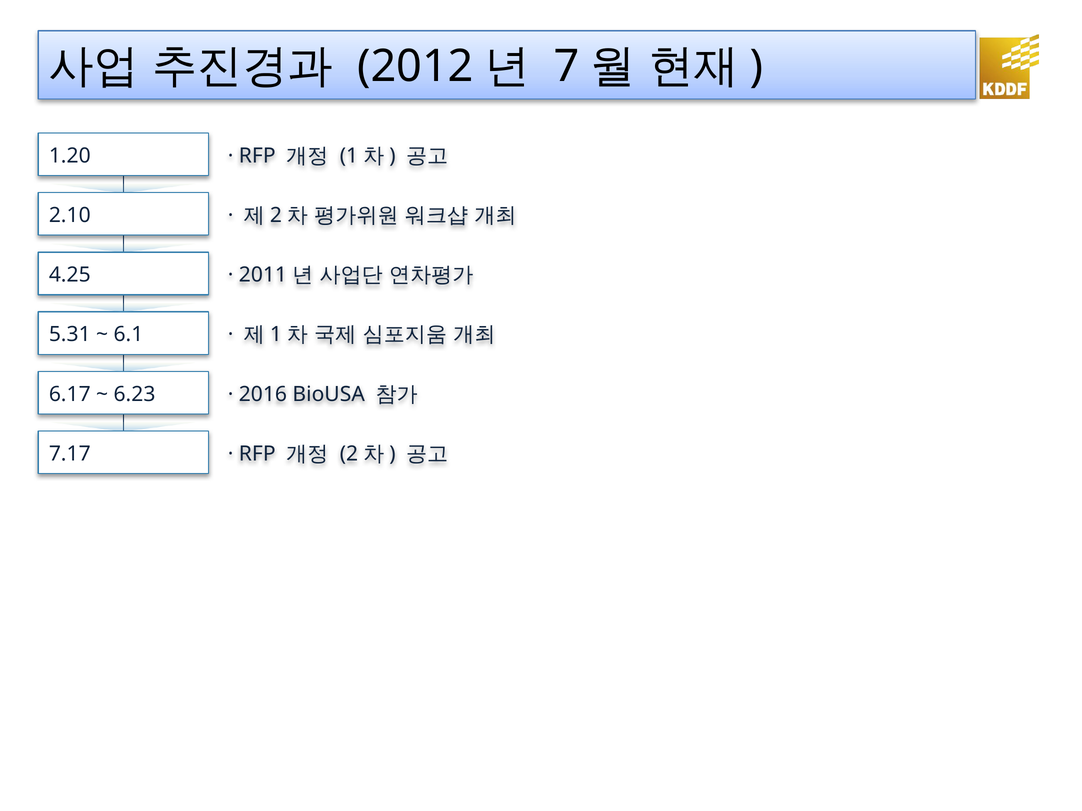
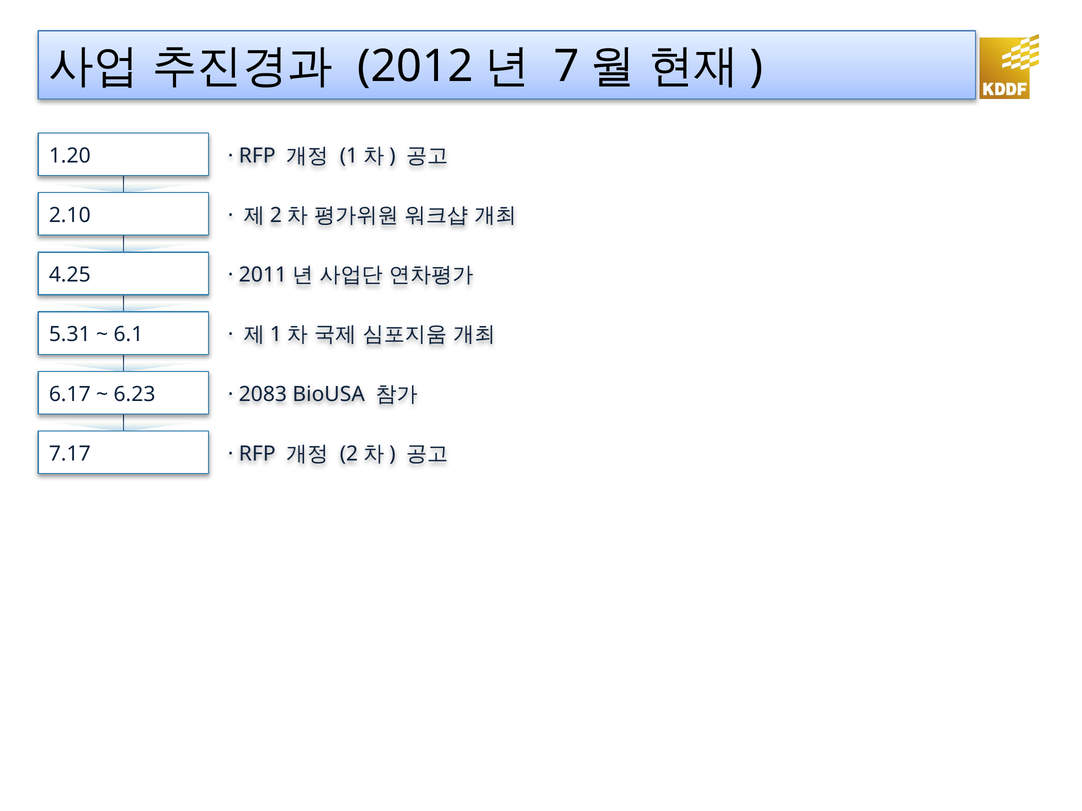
2016: 2016 -> 2083 (263, 394)
